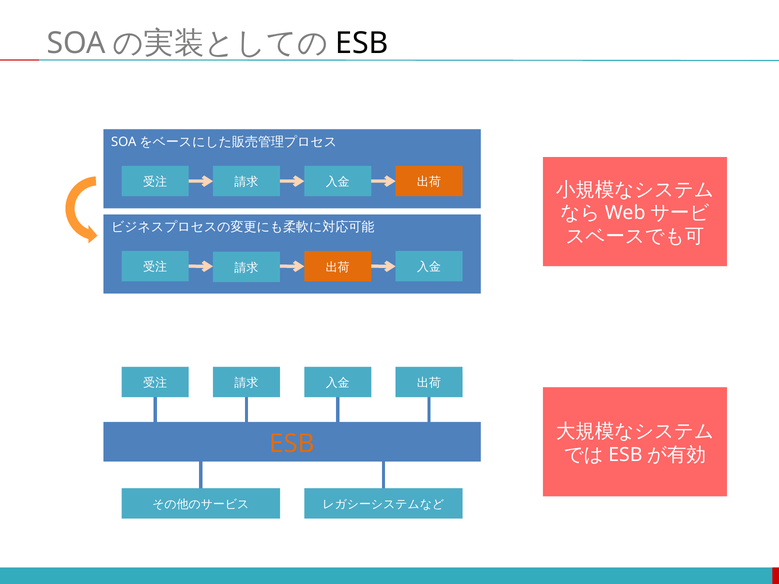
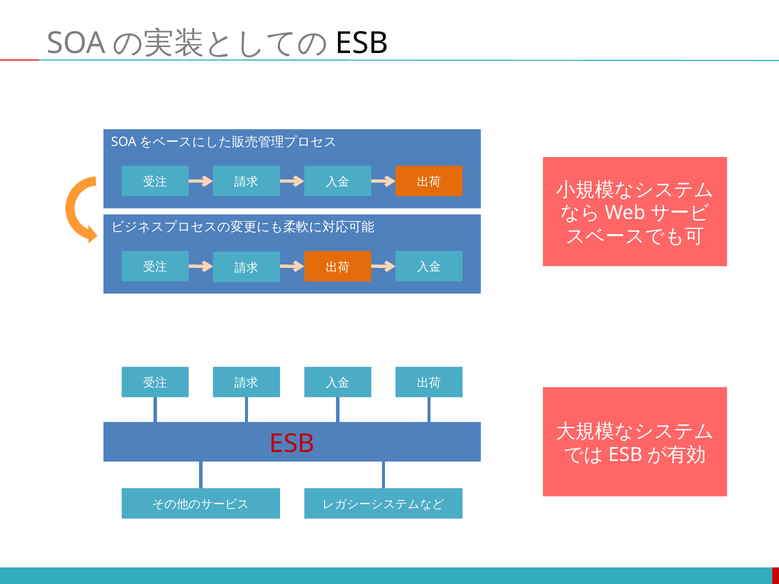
ESB colour: orange -> red (292, 444)
